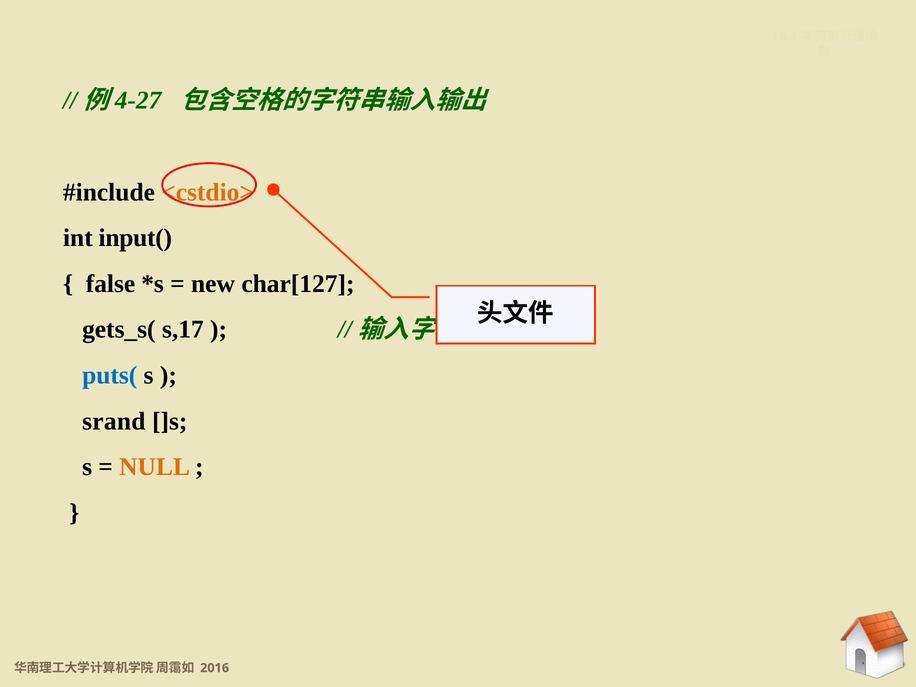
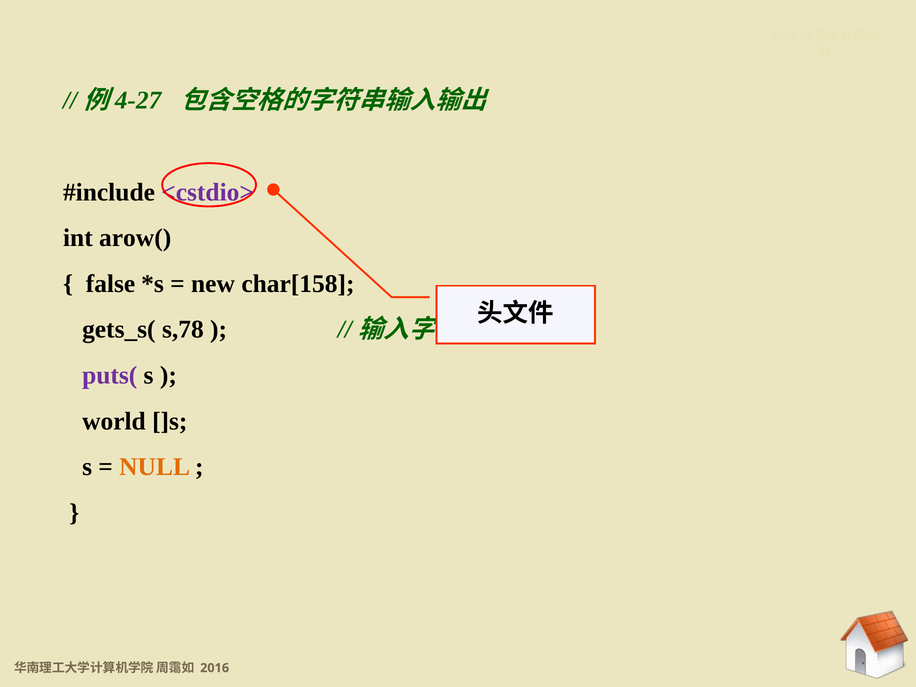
<cstdio> colour: orange -> purple (208, 192)
input(: input( -> arow( (135, 238)
char[127: char[127 -> char[158 (298, 284)
s,17: s,17 -> s,78 (183, 330)
puts( colour: blue -> purple (110, 375)
srand: srand -> world (114, 421)
